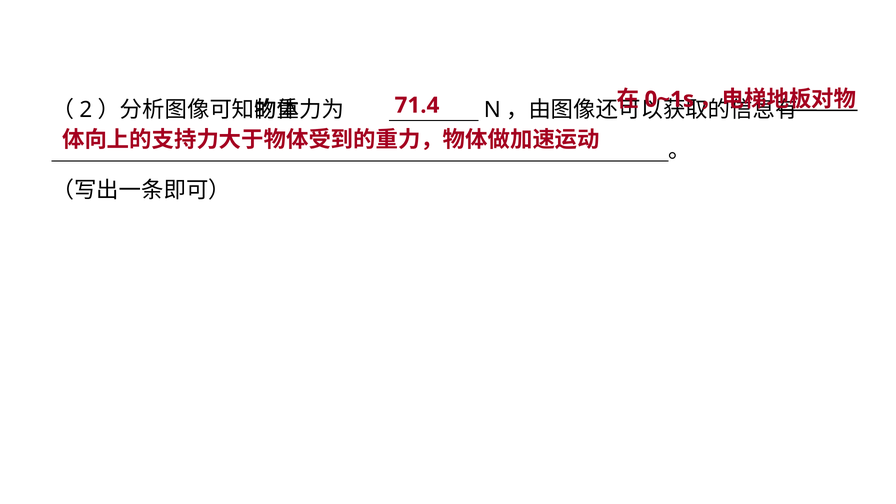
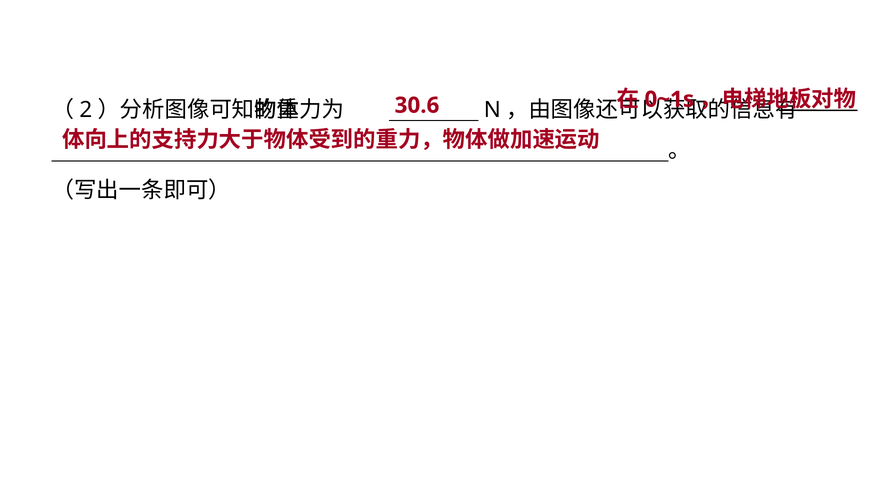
71.4: 71.4 -> 30.6 (417, 105)
